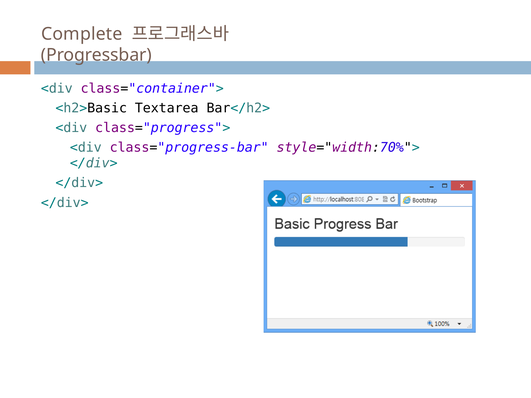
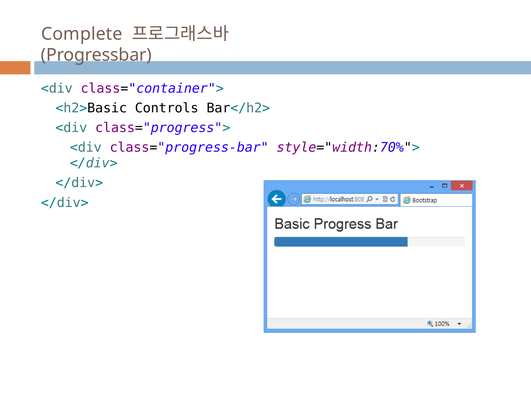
Textarea: Textarea -> Controls (167, 108)
